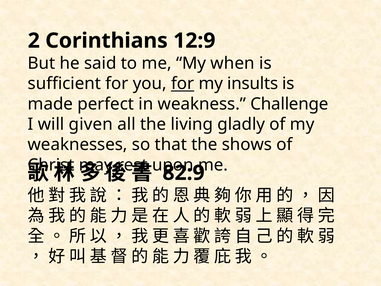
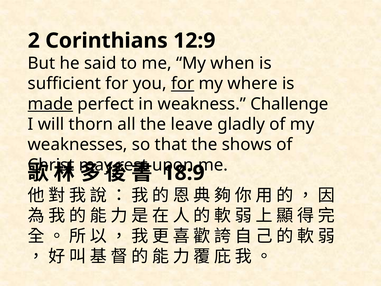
insults: insults -> where (253, 84)
made underline: none -> present (50, 104)
given: given -> thorn (91, 124)
living: living -> leave (192, 124)
82:9: 82:9 -> 18:9 (184, 173)
